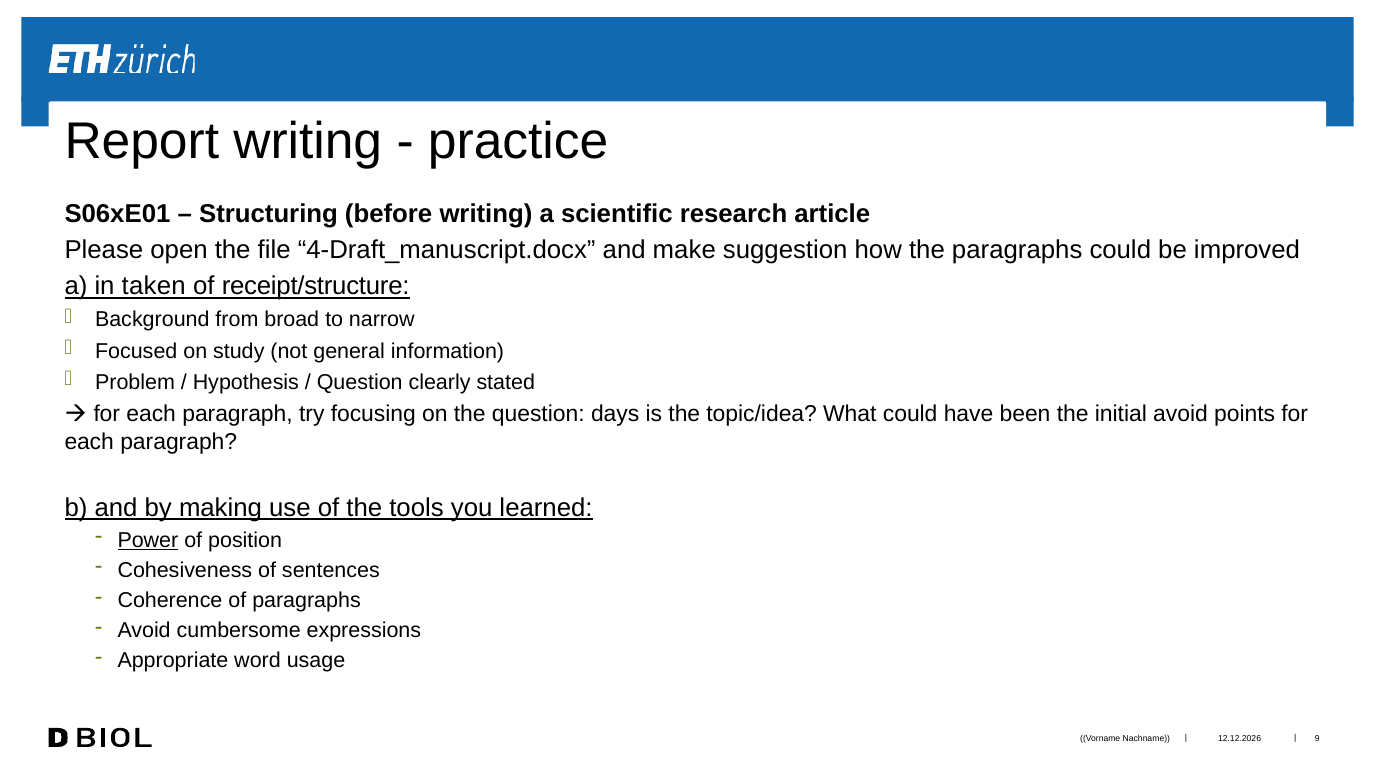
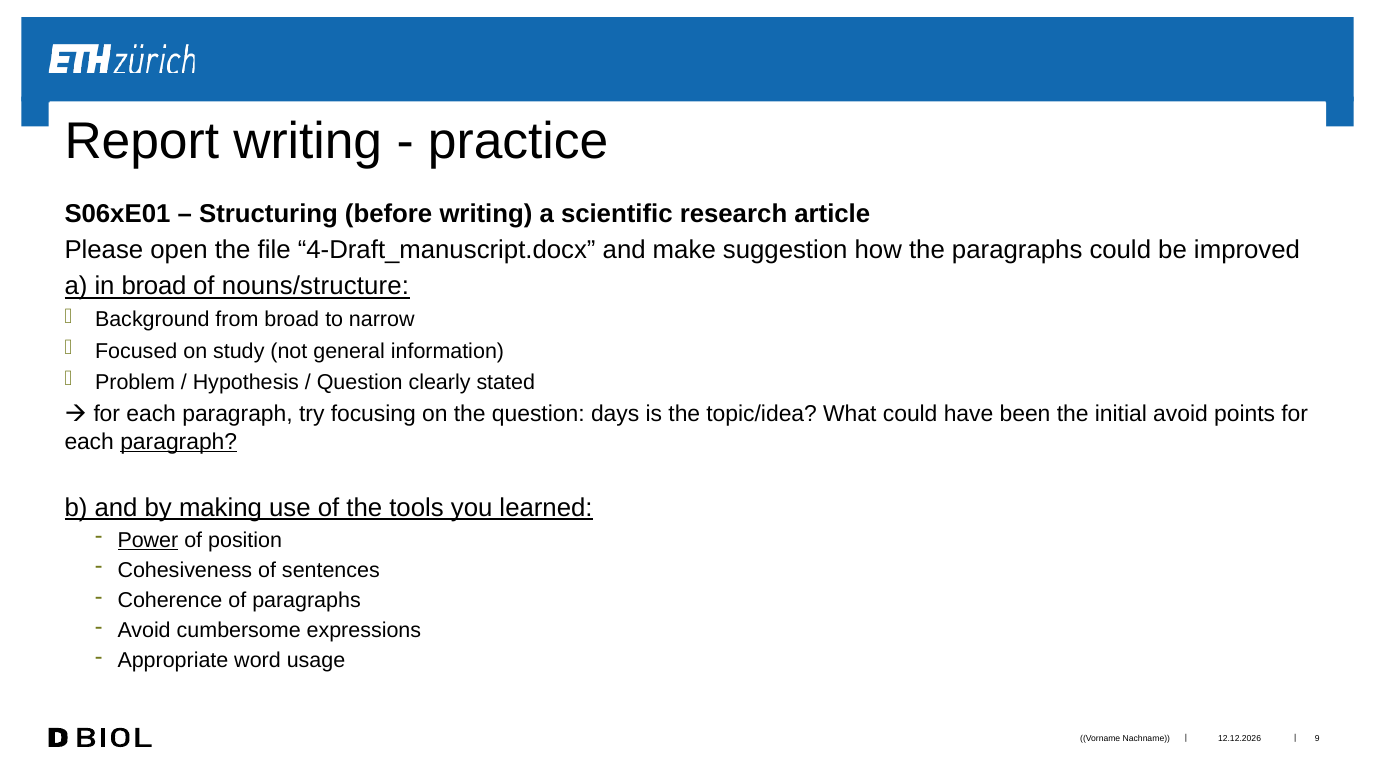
in taken: taken -> broad (154, 286)
receipt/structure: receipt/structure -> nouns/structure (315, 286)
paragraph underline: none -> present (179, 442)
